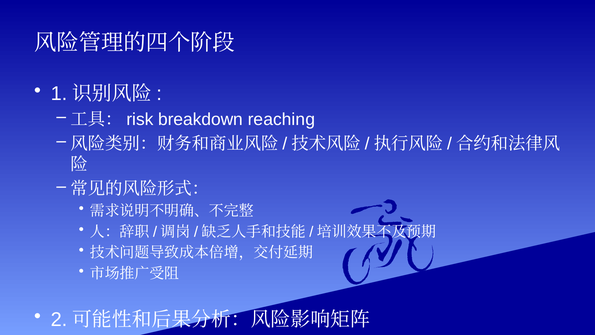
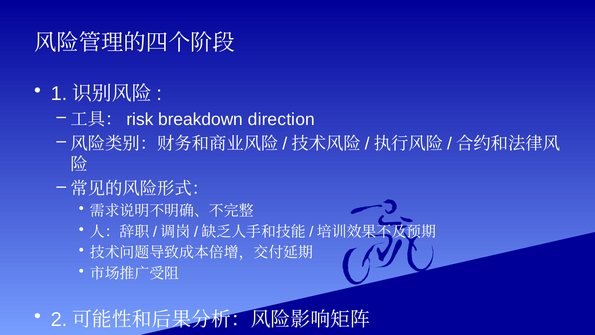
reaching: reaching -> direction (281, 119)
